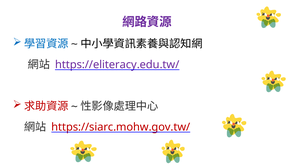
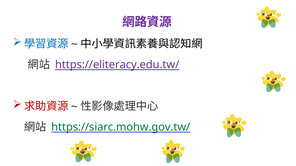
https://siarc.mohw.gov.tw/ colour: red -> green (121, 127)
